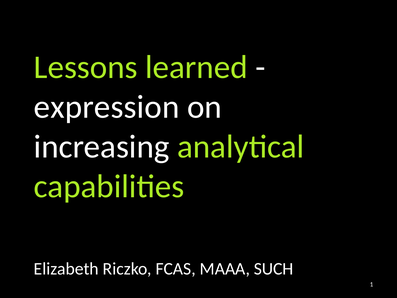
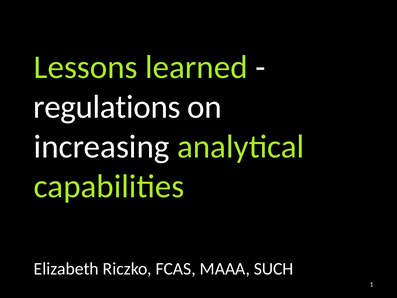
expression: expression -> regulations (107, 107)
